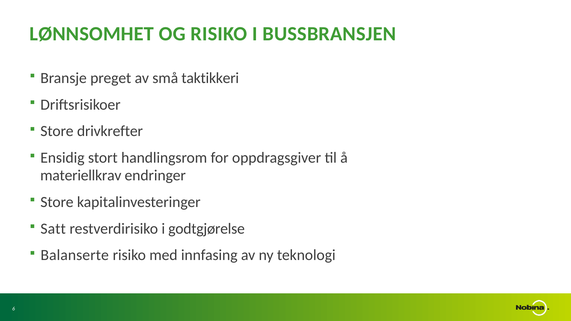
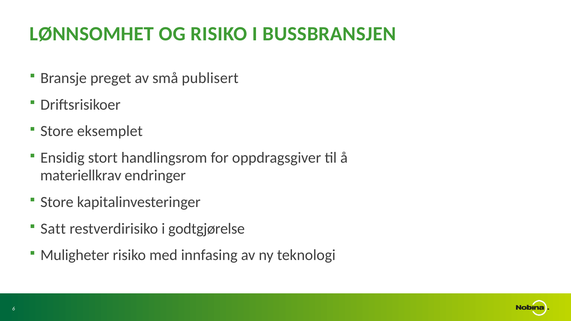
taktikkeri: taktikkeri -> publisert (210, 78)
drivkrefter: drivkrefter -> eksemplet (110, 131)
Balanserte: Balanserte -> Muligheter (75, 255)
